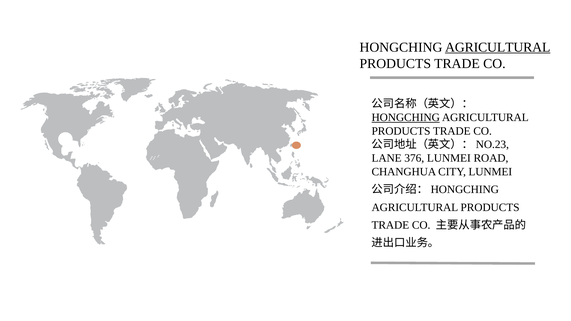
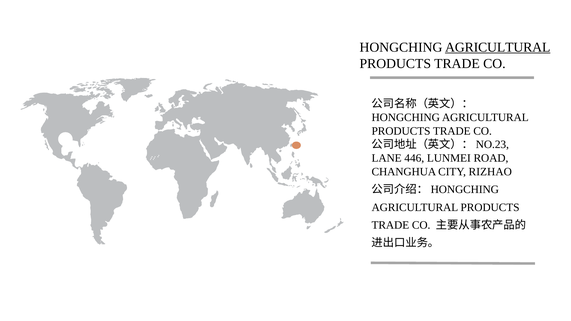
HONGCHING underline: present -> none (406, 117)
376: 376 -> 446 (414, 158)
CITY LUNMEI: LUNMEI -> RIZHAO (490, 172)
